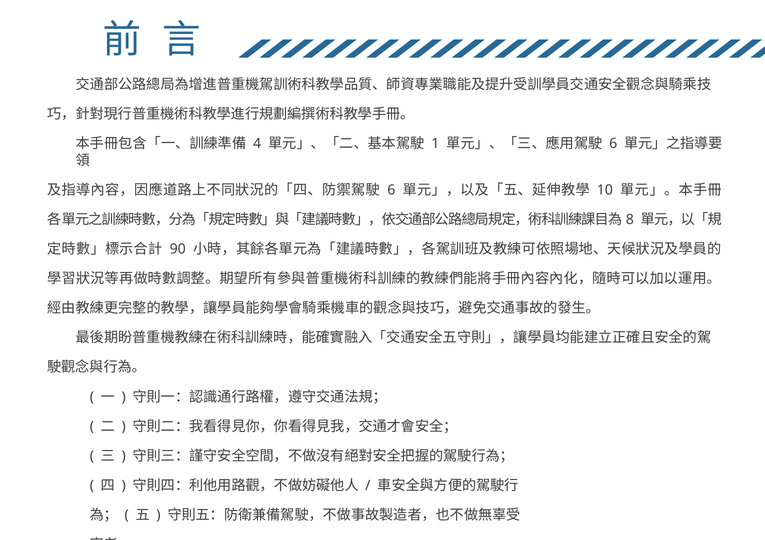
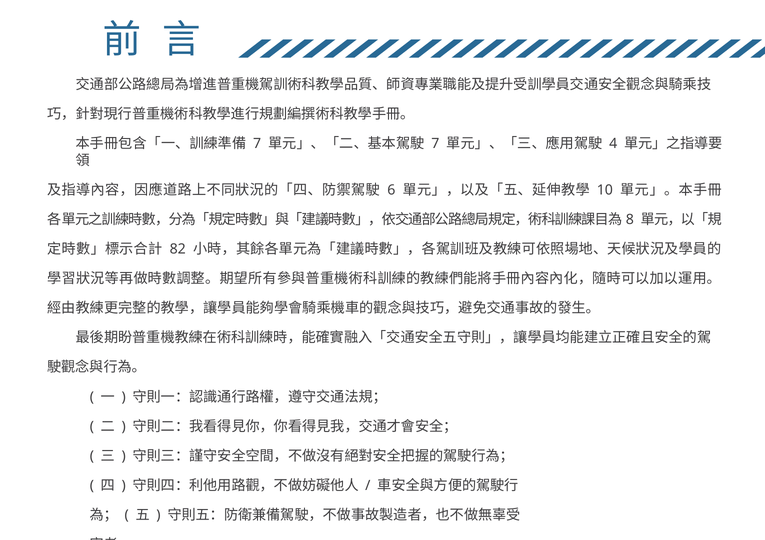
4: 4 -> 7 (257, 144)
1: 1 -> 7 (435, 144)
6: 6 -> 4 (613, 144)
90: 90 -> 82 (178, 249)
